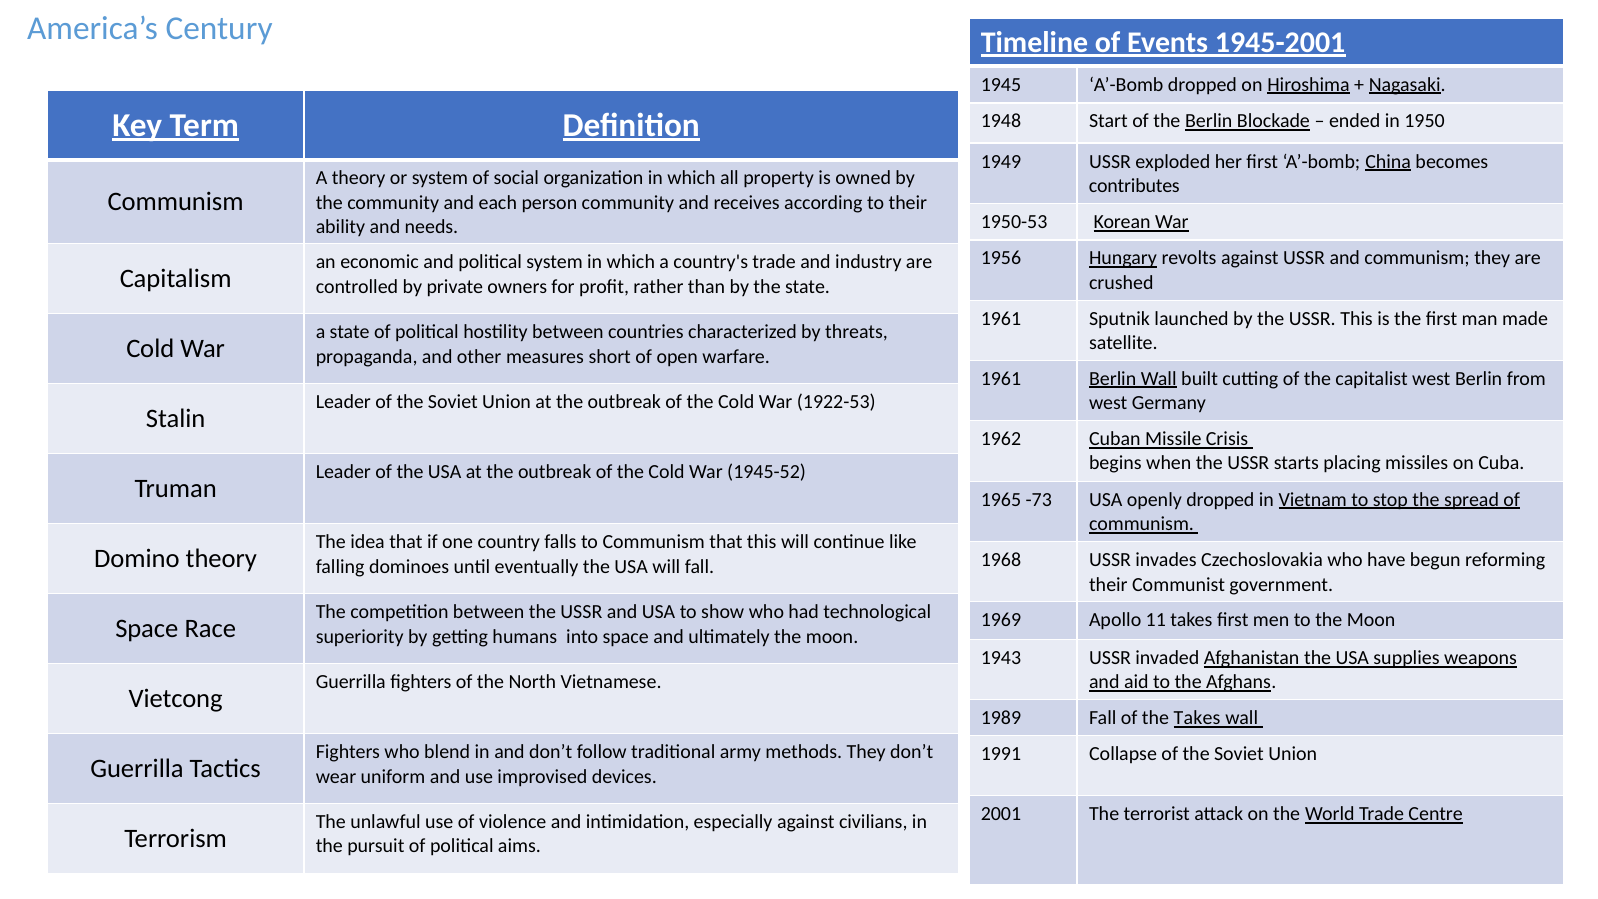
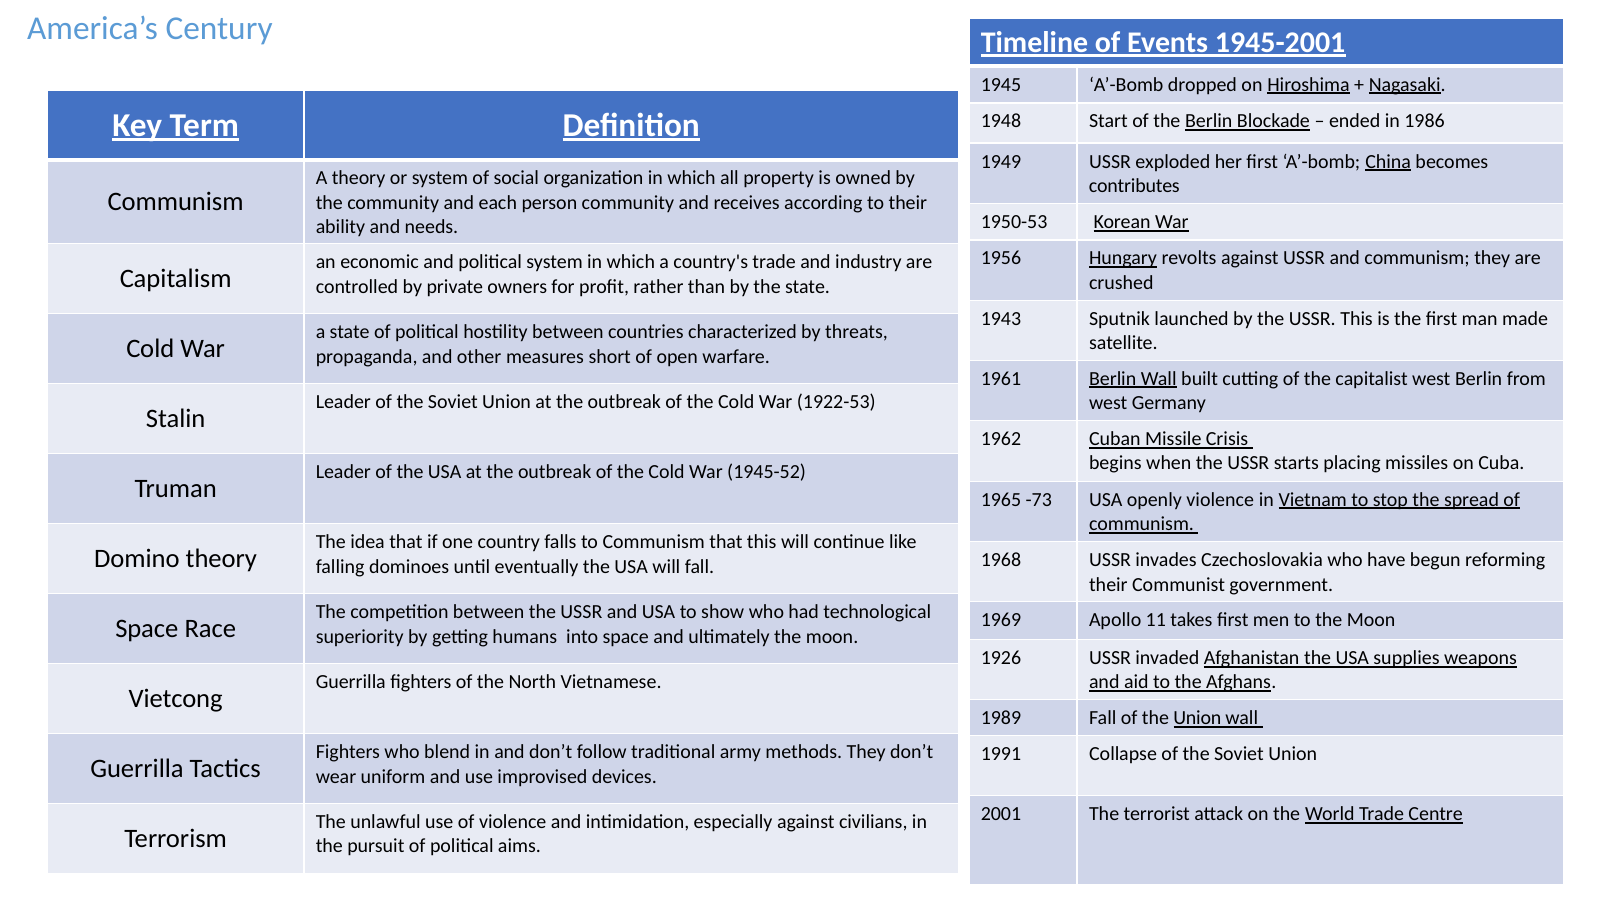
1950: 1950 -> 1986 (1424, 121)
1961: 1961 -> 1943 (1001, 319)
openly dropped: dropped -> violence (1220, 500)
1943: 1943 -> 1926 (1001, 658)
the Takes: Takes -> Union (1197, 718)
